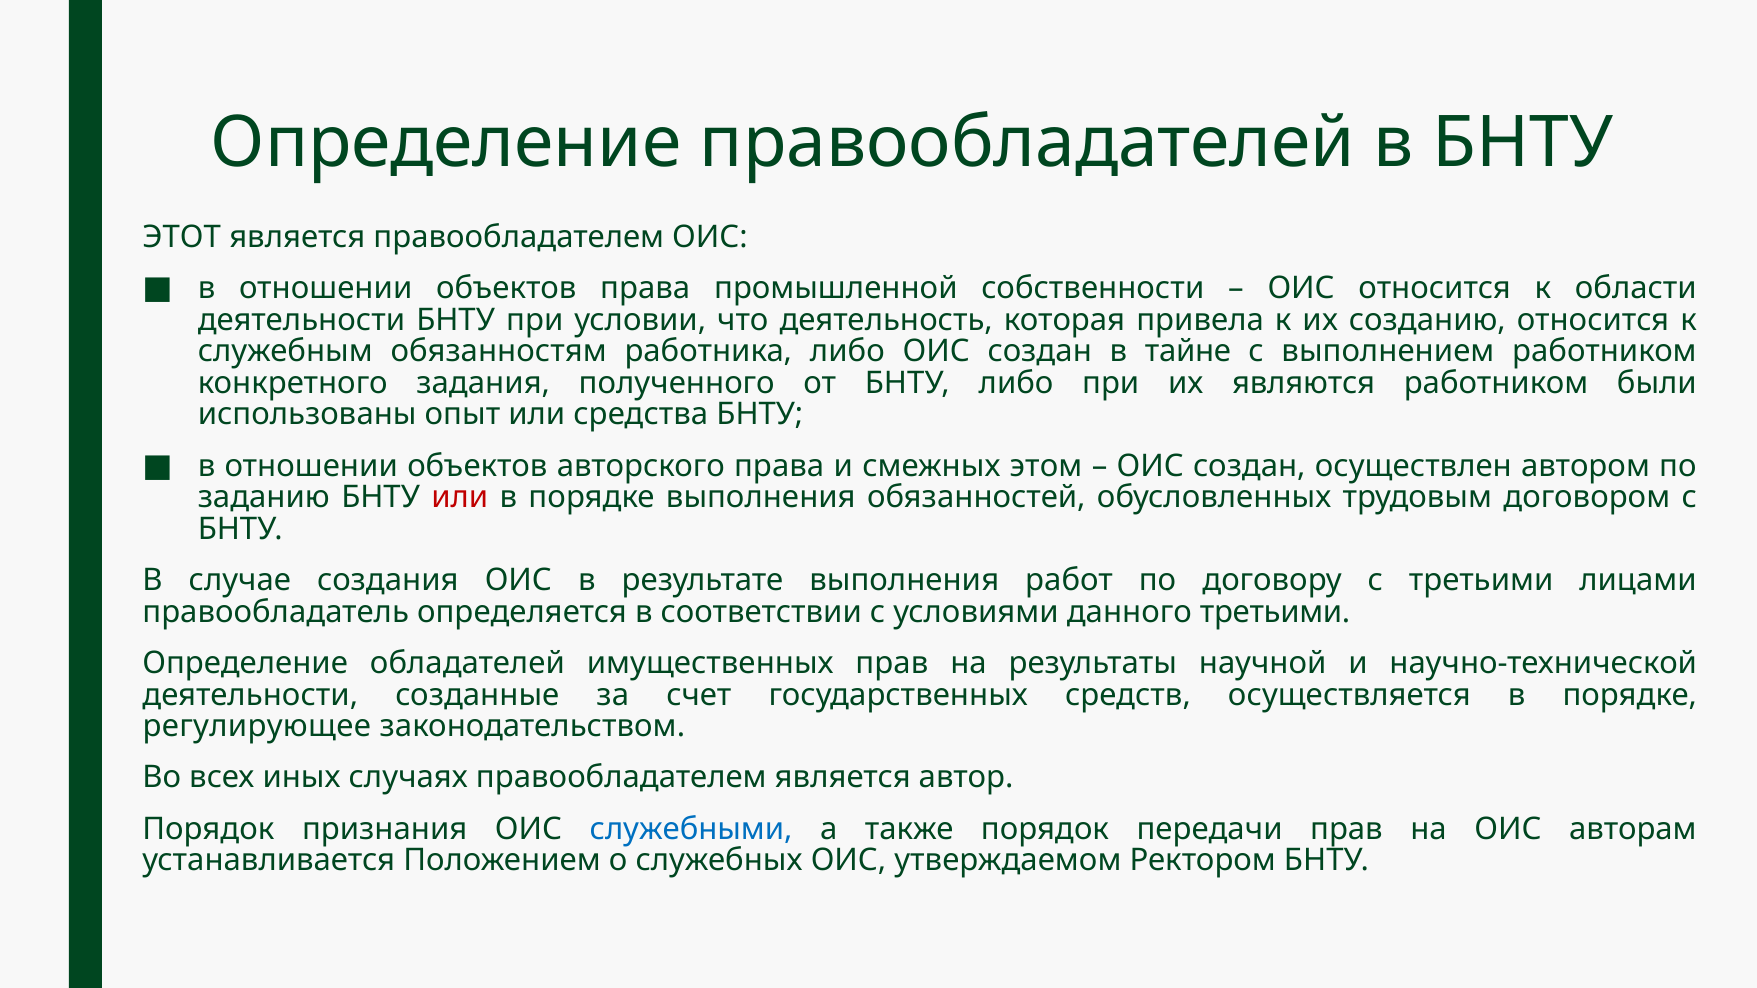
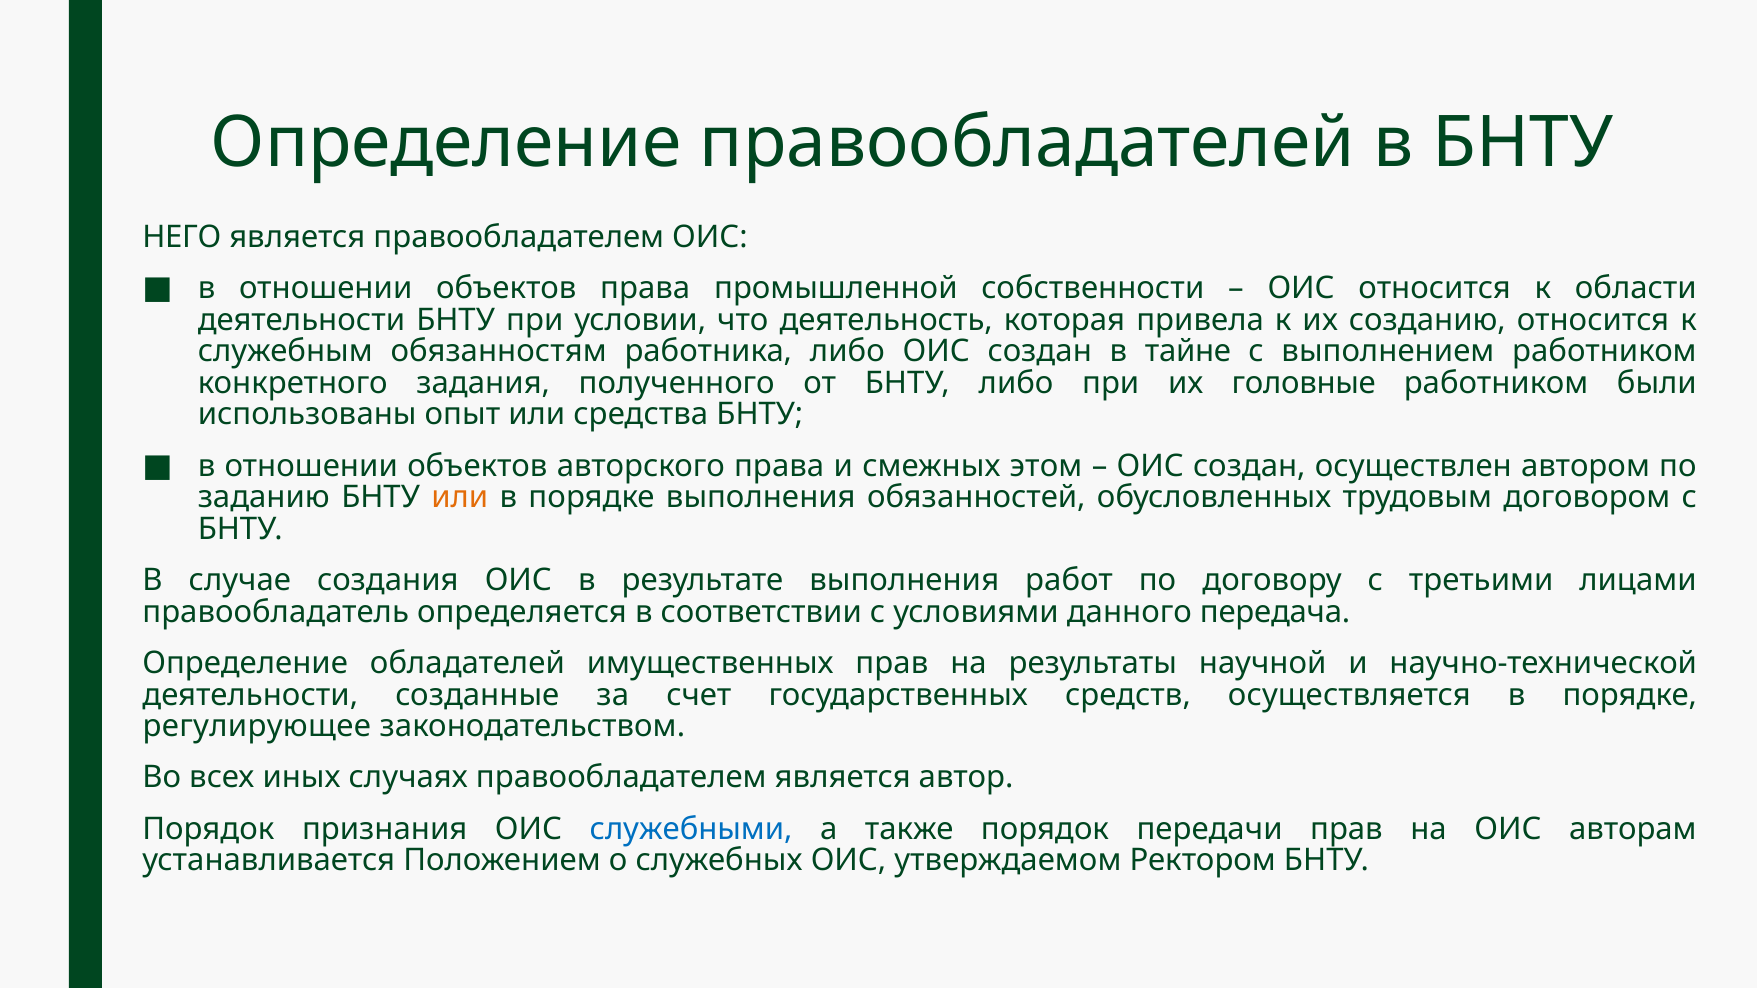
ЭТОТ: ЭТОТ -> НЕГО (182, 237)
являются: являются -> головные (1304, 383)
или colour: red -> orange (460, 498)
данного третьими: третьими -> передача (1275, 612)
